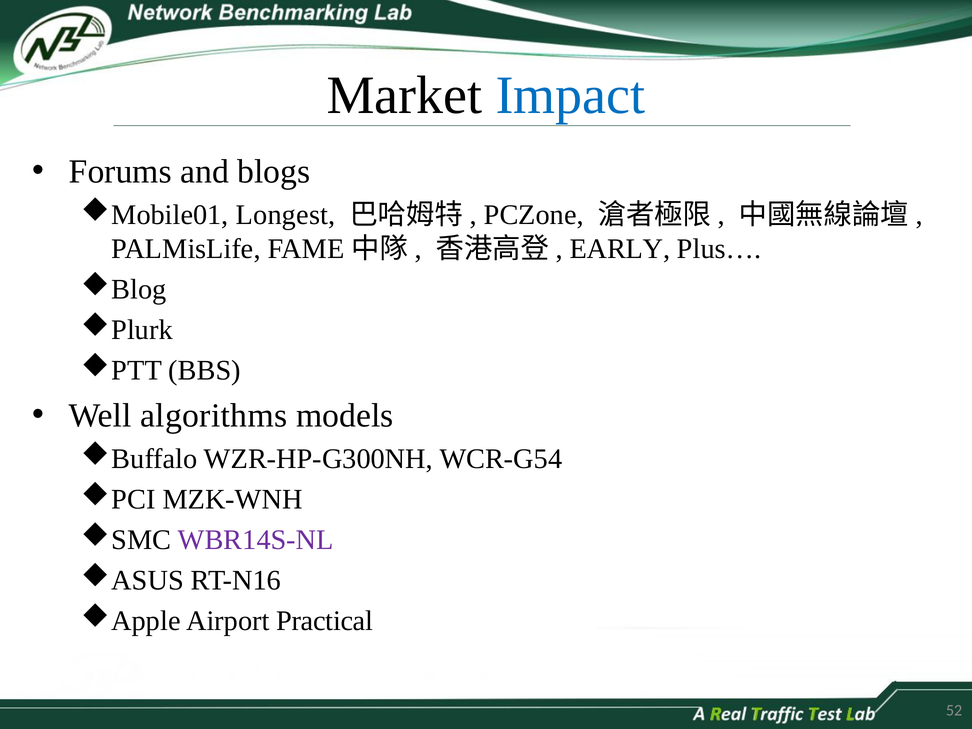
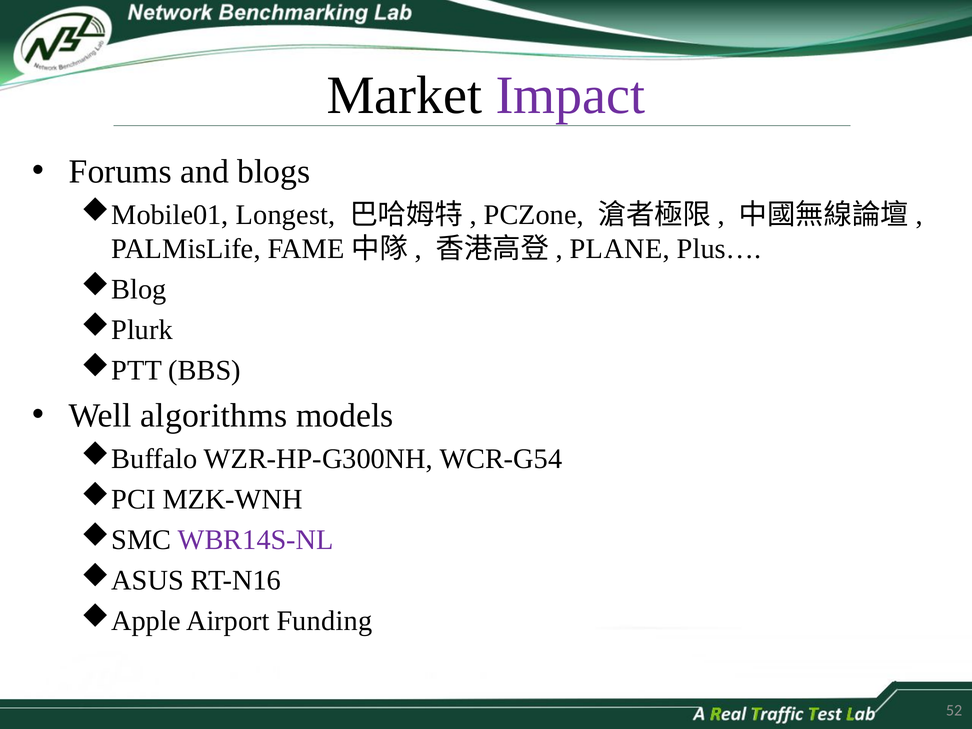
Impact colour: blue -> purple (570, 95)
EARLY: EARLY -> PLANE (620, 249)
Practical: Practical -> Funding (324, 621)
